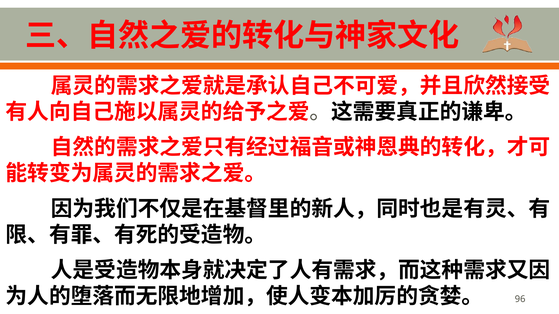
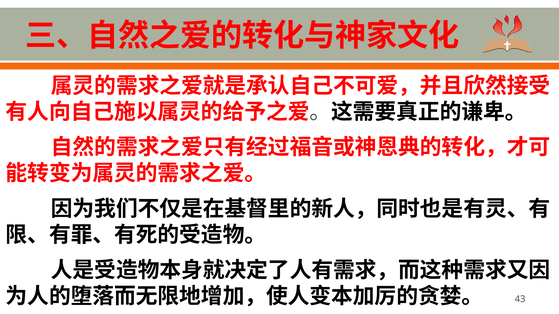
96: 96 -> 43 (520, 300)
